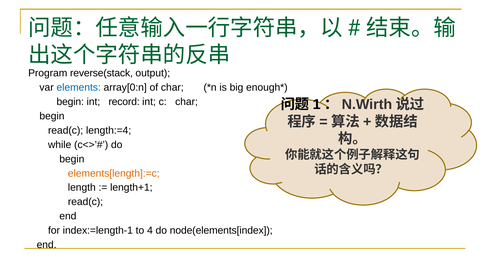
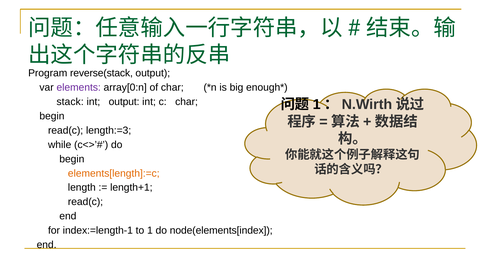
elements colour: blue -> purple (79, 87)
begin: begin -> stack (70, 102)
int record: record -> output (124, 102)
length:=4: length:=4 -> length:=3 (109, 130)
to 4: 4 -> 1 (150, 230)
